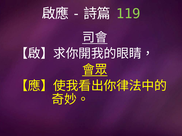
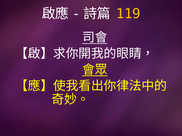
119 colour: light green -> yellow (128, 14)
